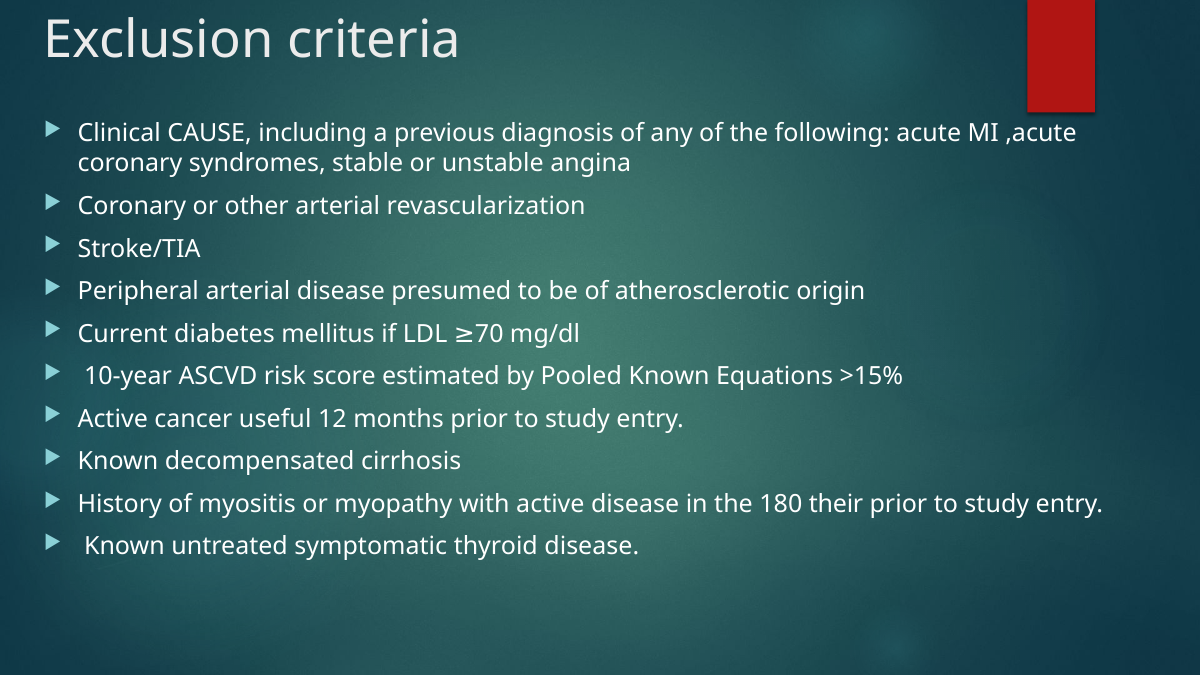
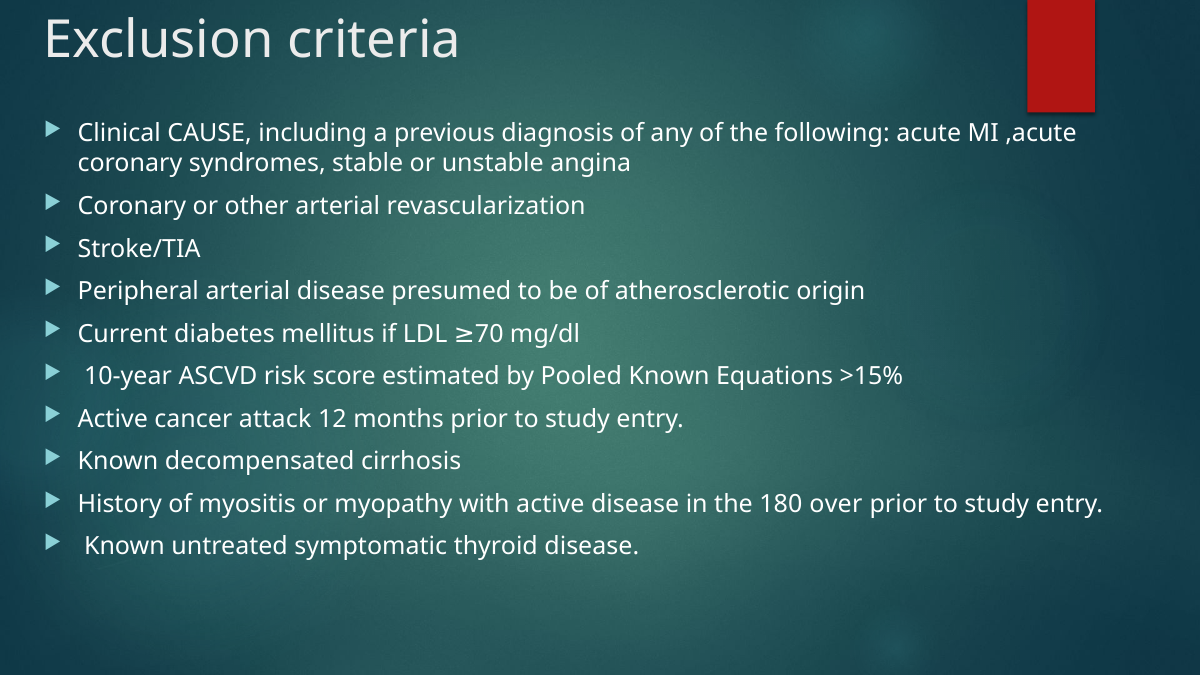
useful: useful -> attack (275, 419)
their: their -> over (836, 504)
